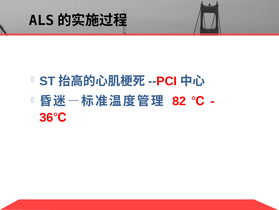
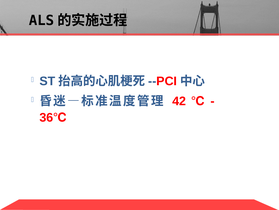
82: 82 -> 42 (179, 101)
